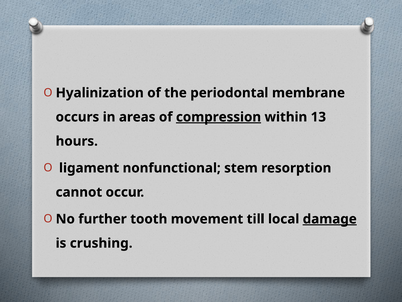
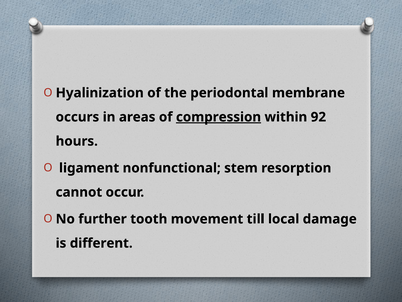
13: 13 -> 92 (318, 117)
damage underline: present -> none (330, 219)
crushing: crushing -> different (101, 243)
